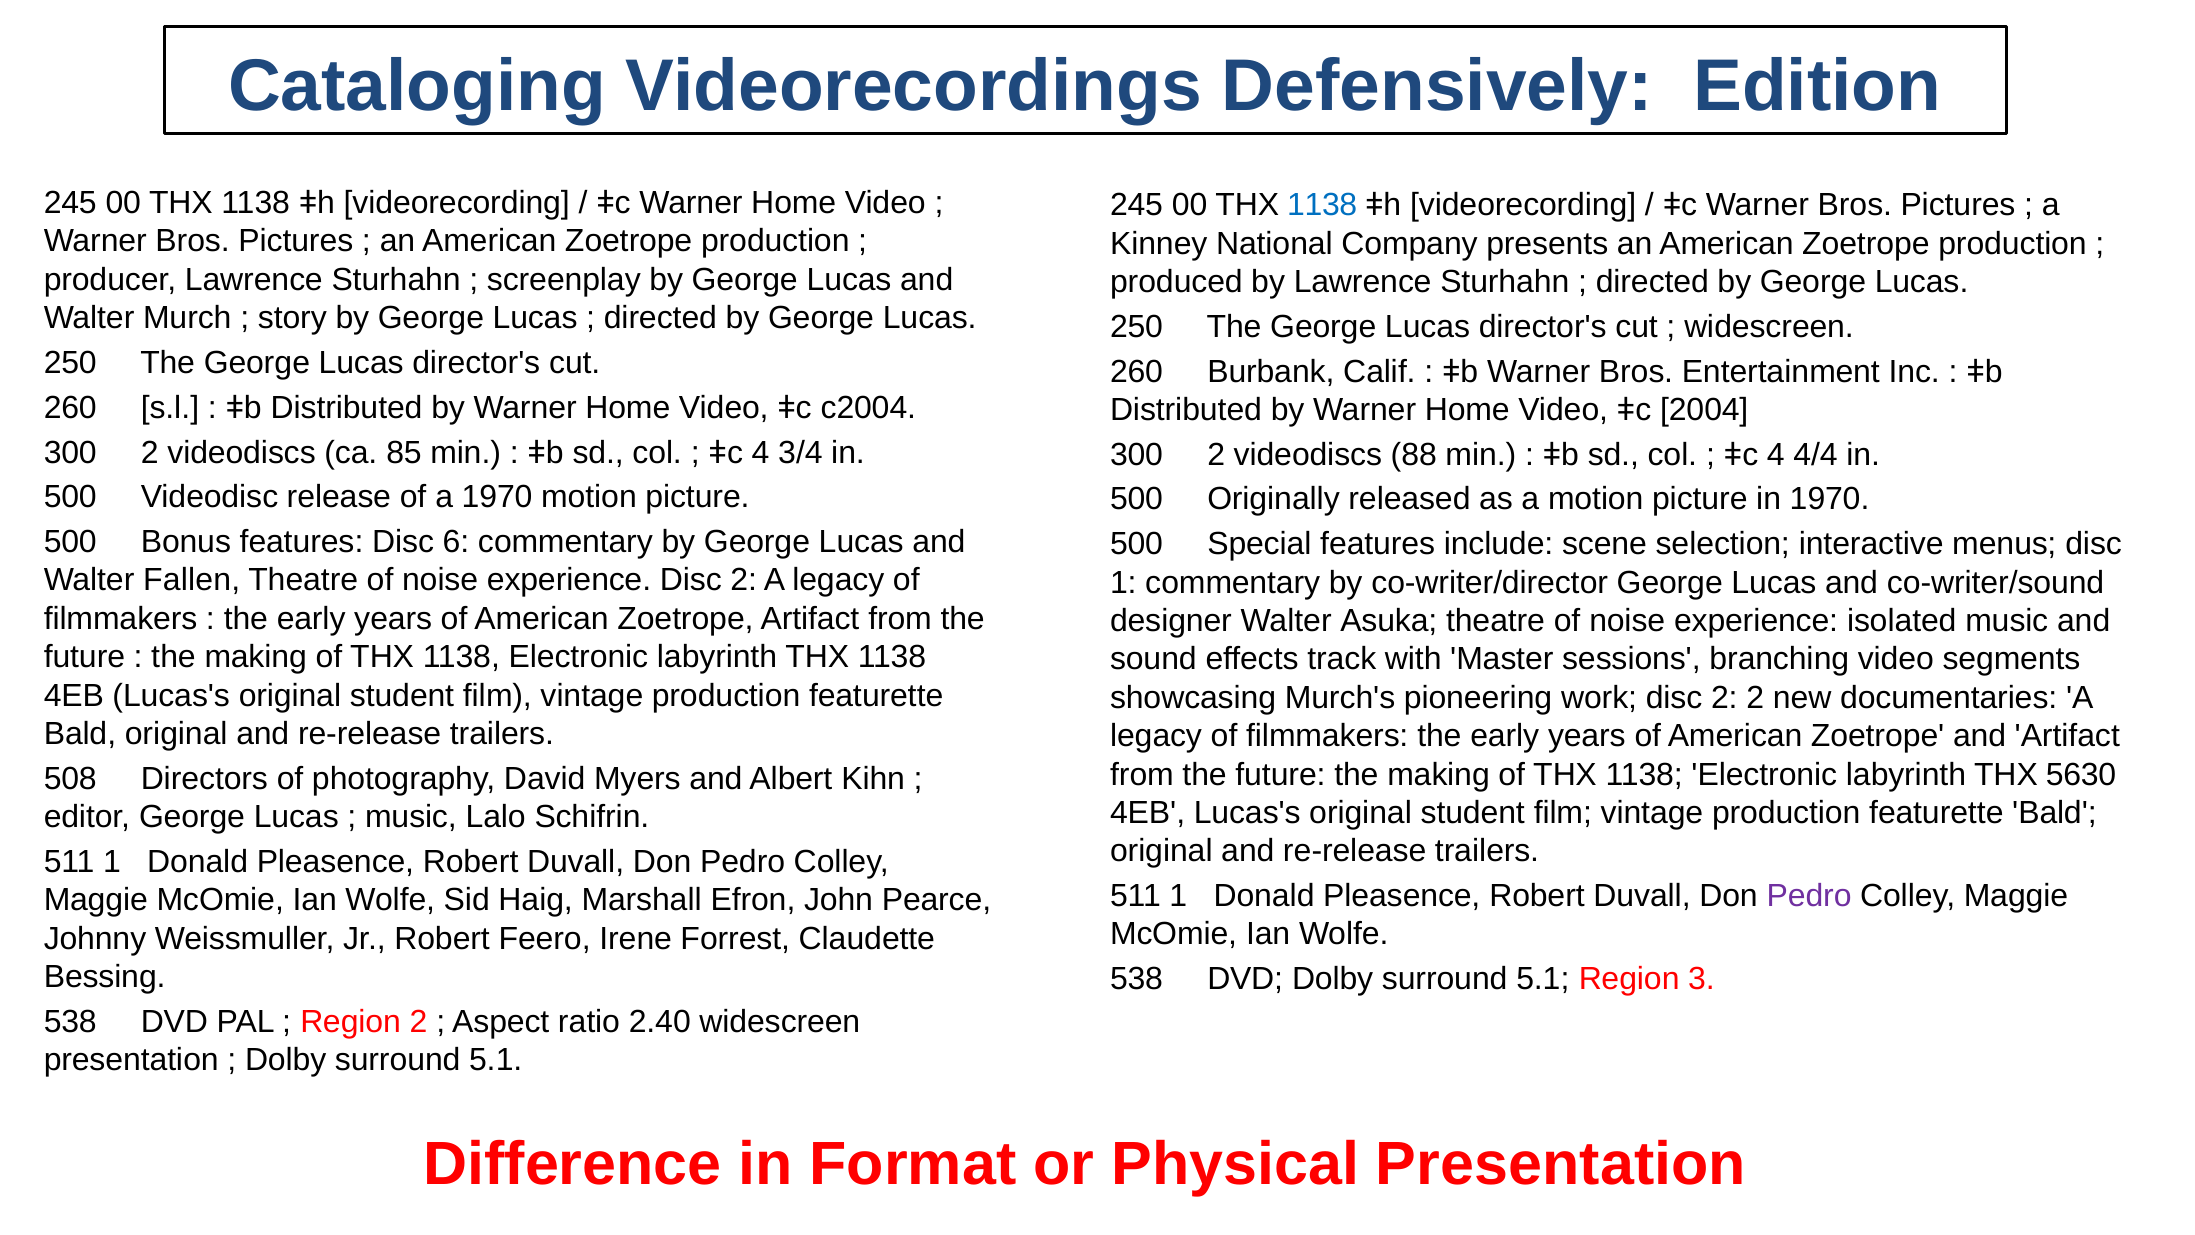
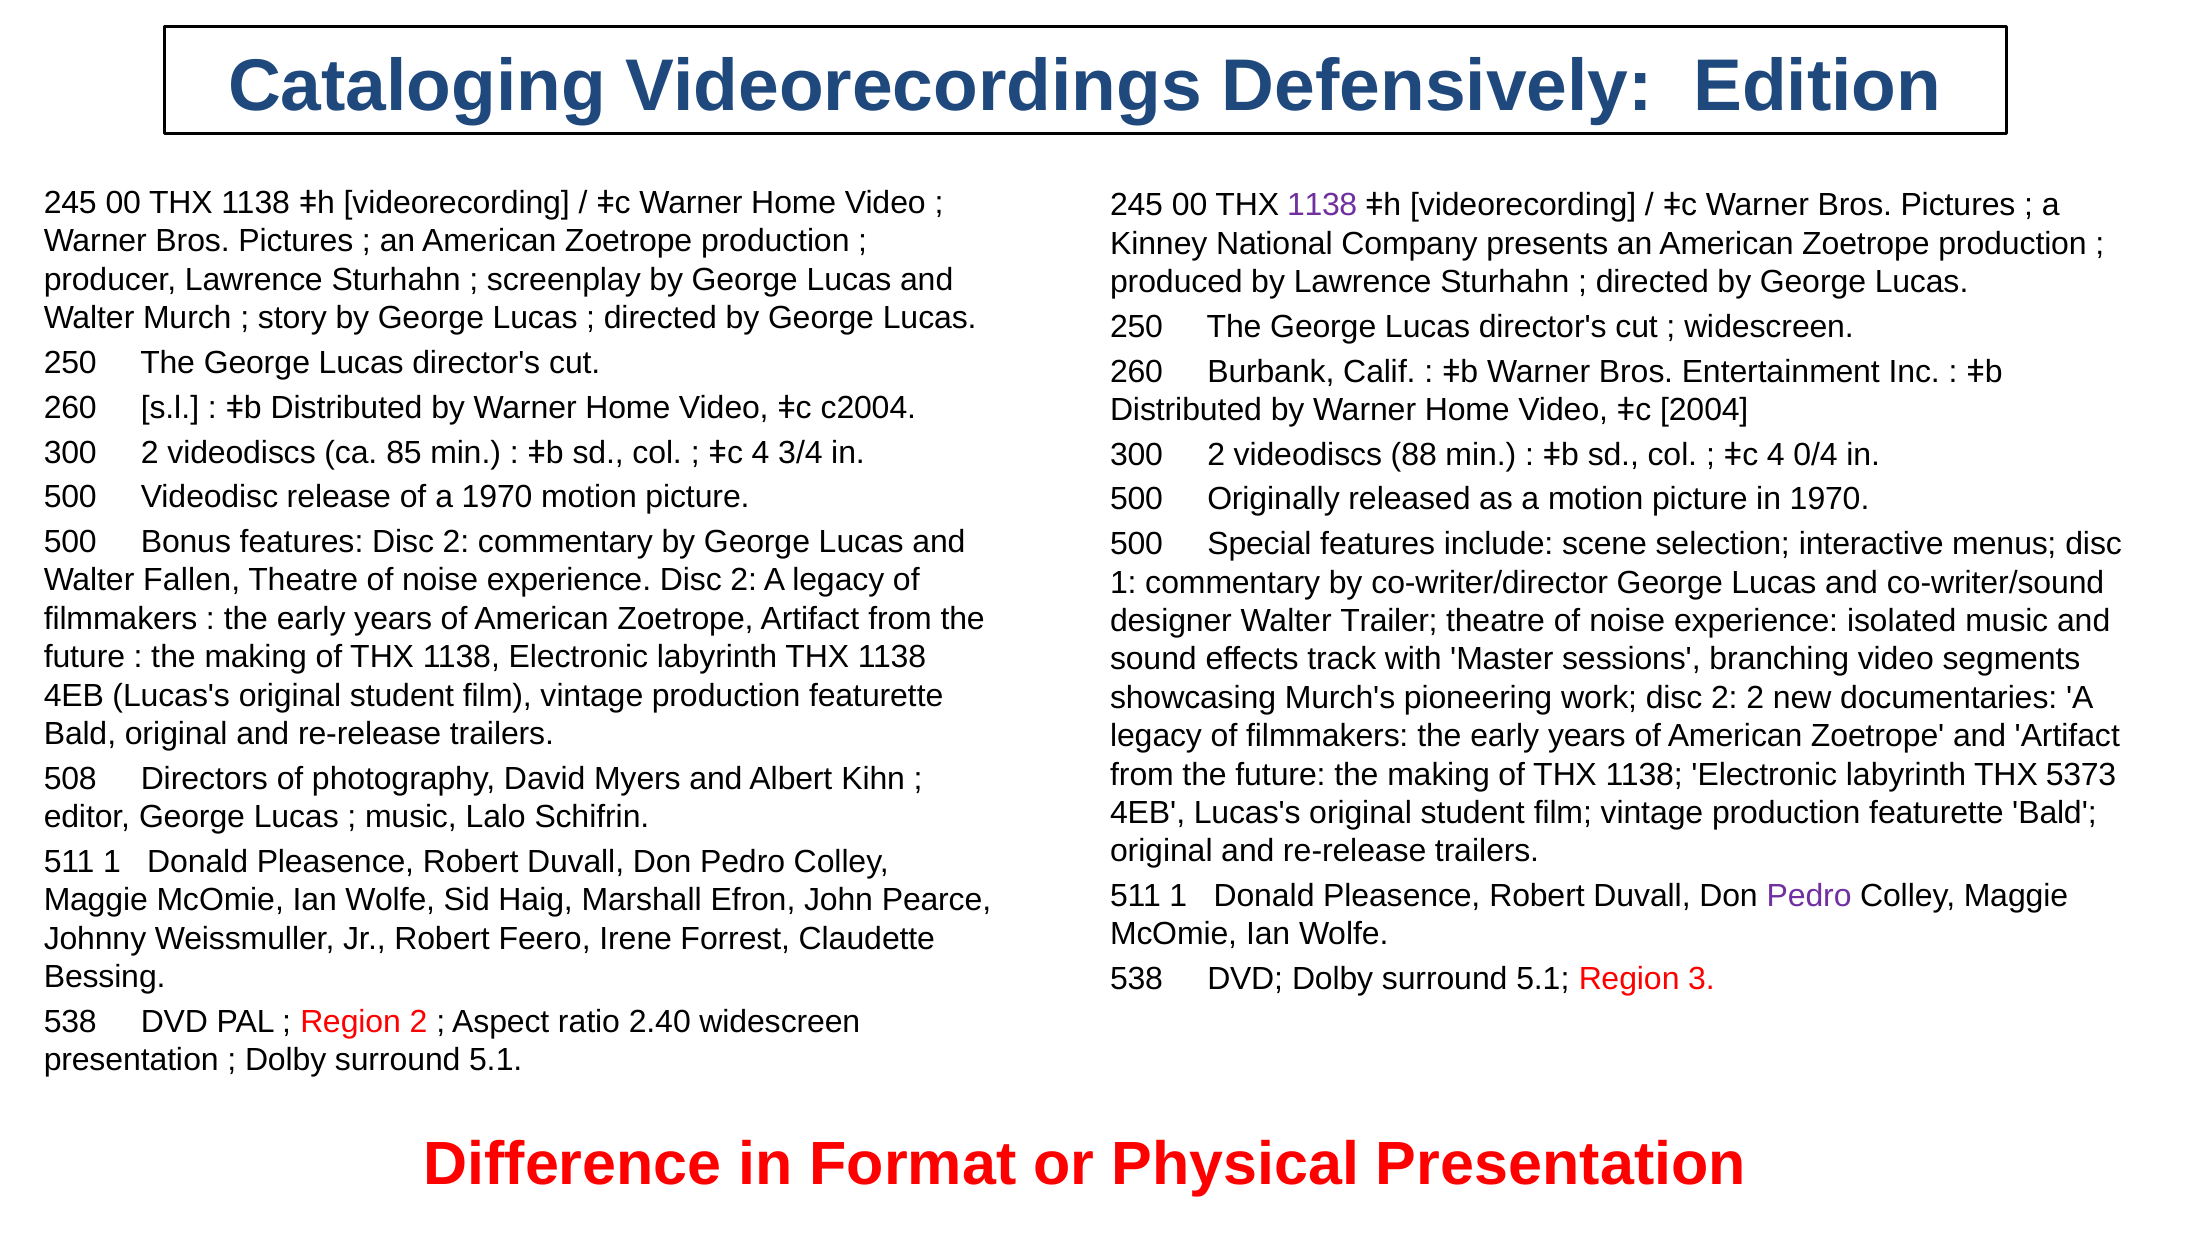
1138 colour: blue -> purple (1322, 205)
4/4: 4/4 -> 0/4 (1815, 455)
features Disc 6: 6 -> 2 (456, 542)
Asuka: Asuka -> Trailer (1389, 621)
5630: 5630 -> 5373 (2081, 774)
